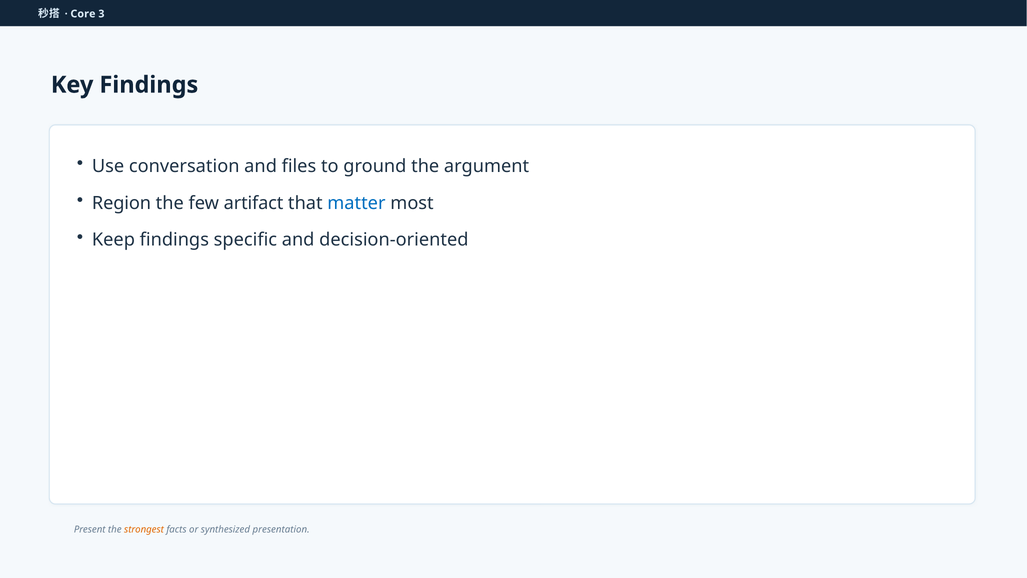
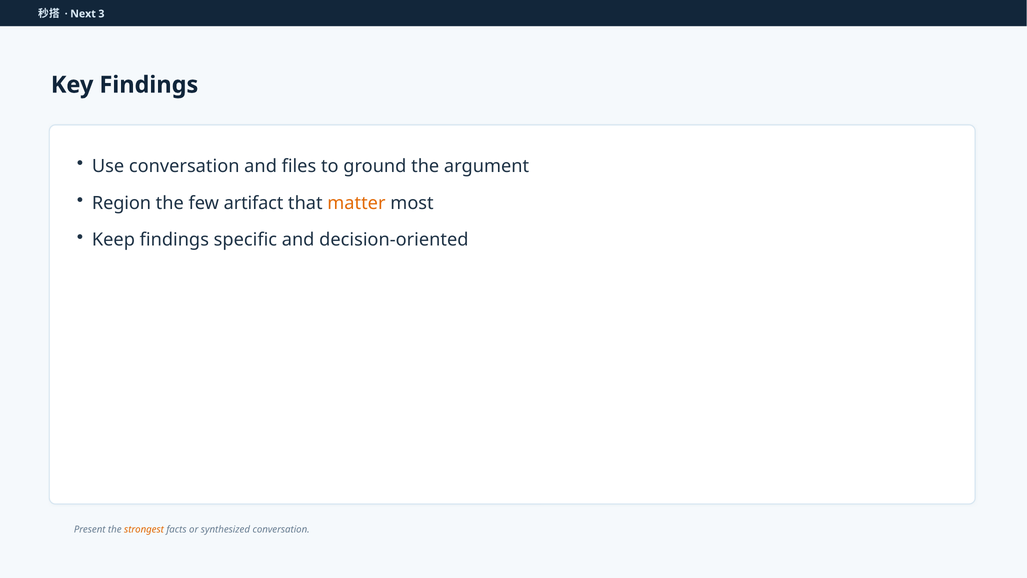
Core: Core -> Next (83, 14)
matter colour: blue -> orange (356, 203)
synthesized presentation: presentation -> conversation (281, 529)
